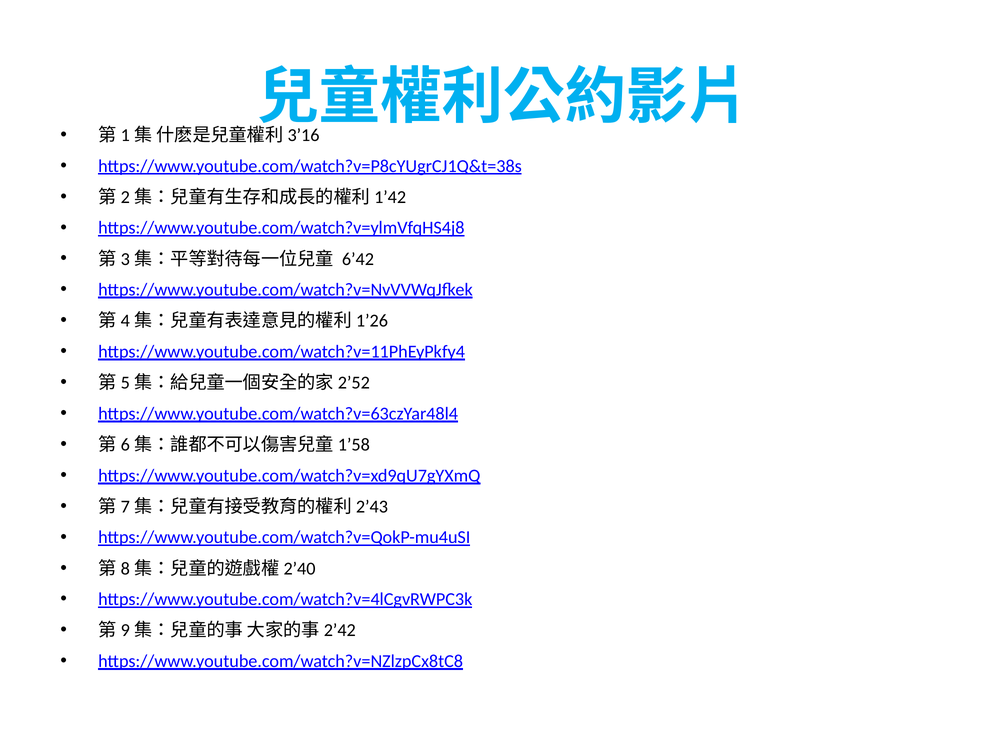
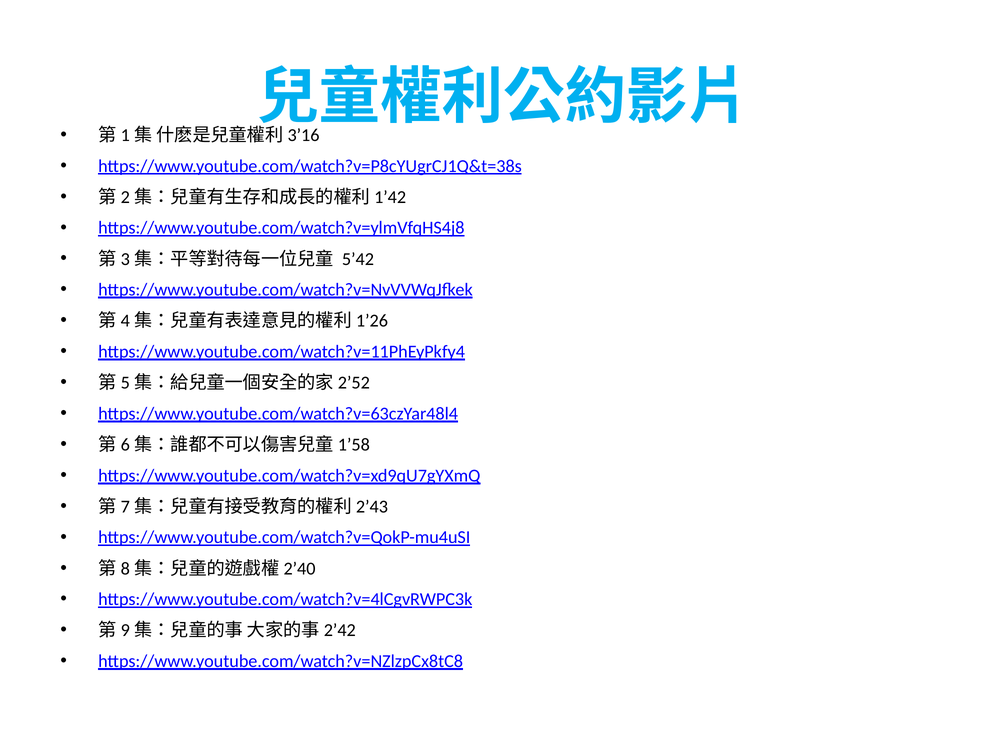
6’42: 6’42 -> 5’42 (358, 259)
